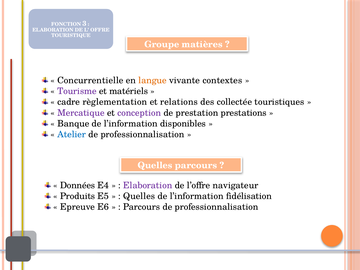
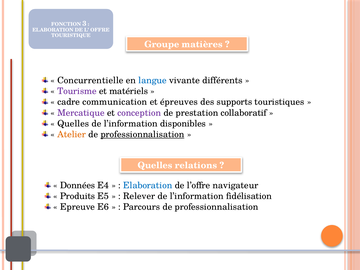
langue colour: orange -> blue (153, 80)
contextes: contextes -> différents (222, 80)
règlementation: règlementation -> communication (115, 102)
relations: relations -> épreuves (179, 102)
collectée: collectée -> supports (234, 102)
prestations: prestations -> collaboratif (244, 113)
Banque: Banque -> Quelles (73, 124)
Atelier colour: blue -> orange (72, 134)
professionnalisation underline: none -> present (142, 134)
Quelles parcours: parcours -> relations (196, 165)
Elaboration colour: purple -> blue (148, 185)
Quelles: Quelles -> Relever (139, 196)
